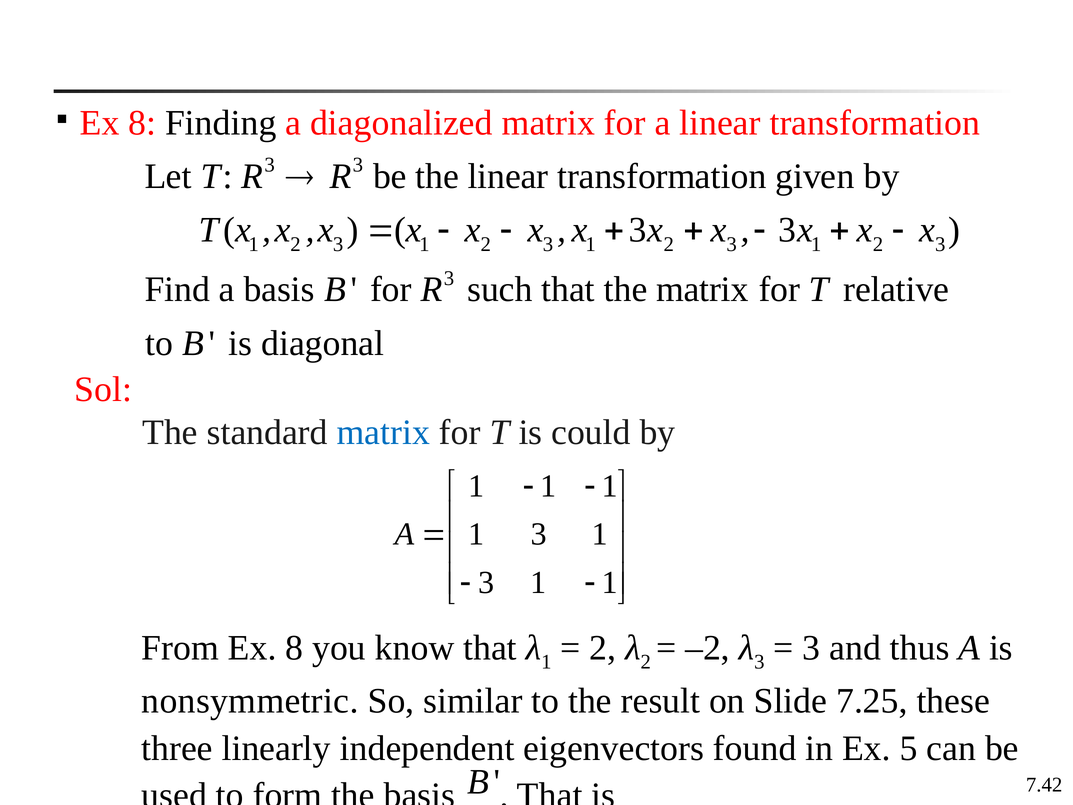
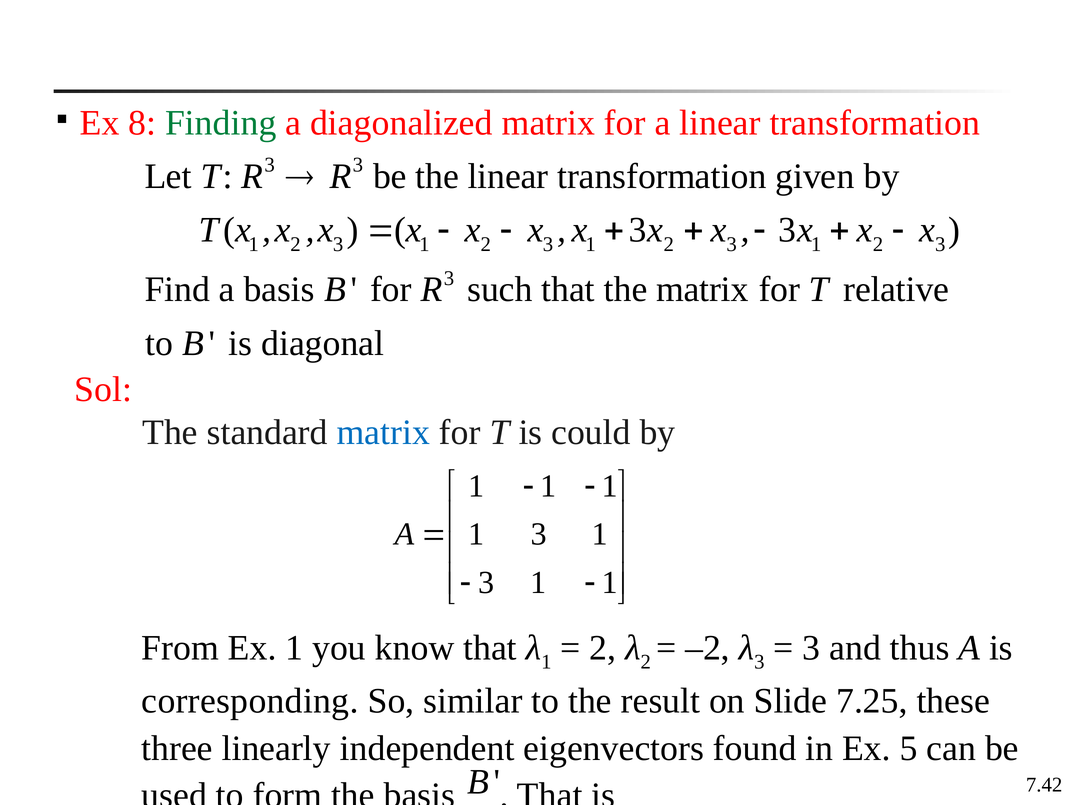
Finding colour: black -> green (221, 123)
From Ex 8: 8 -> 1 (294, 648)
nonsymmetric: nonsymmetric -> corresponding (250, 701)
